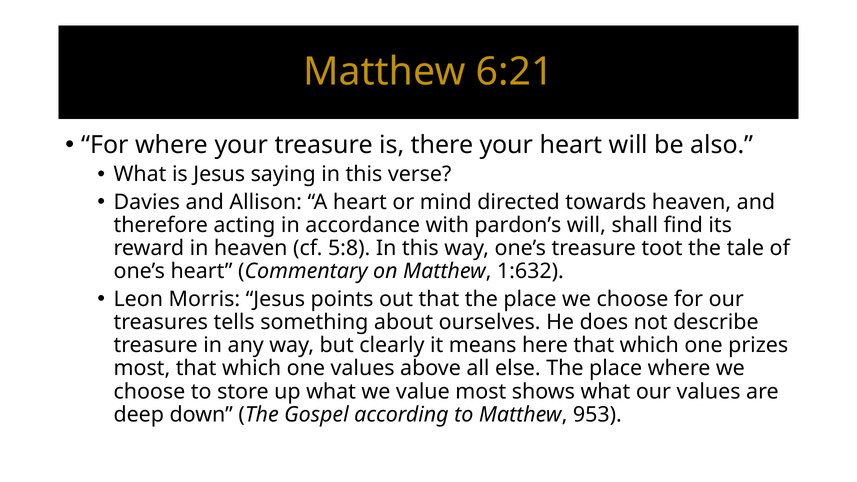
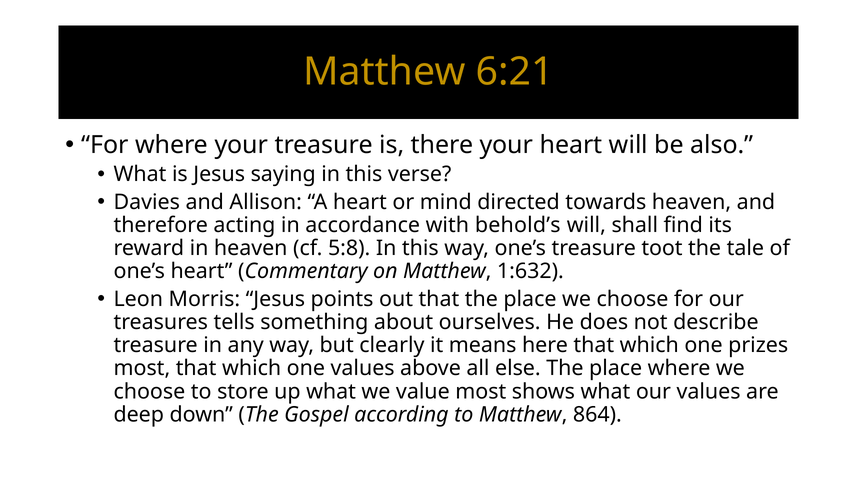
pardon’s: pardon’s -> behold’s (518, 225)
953: 953 -> 864 (597, 415)
